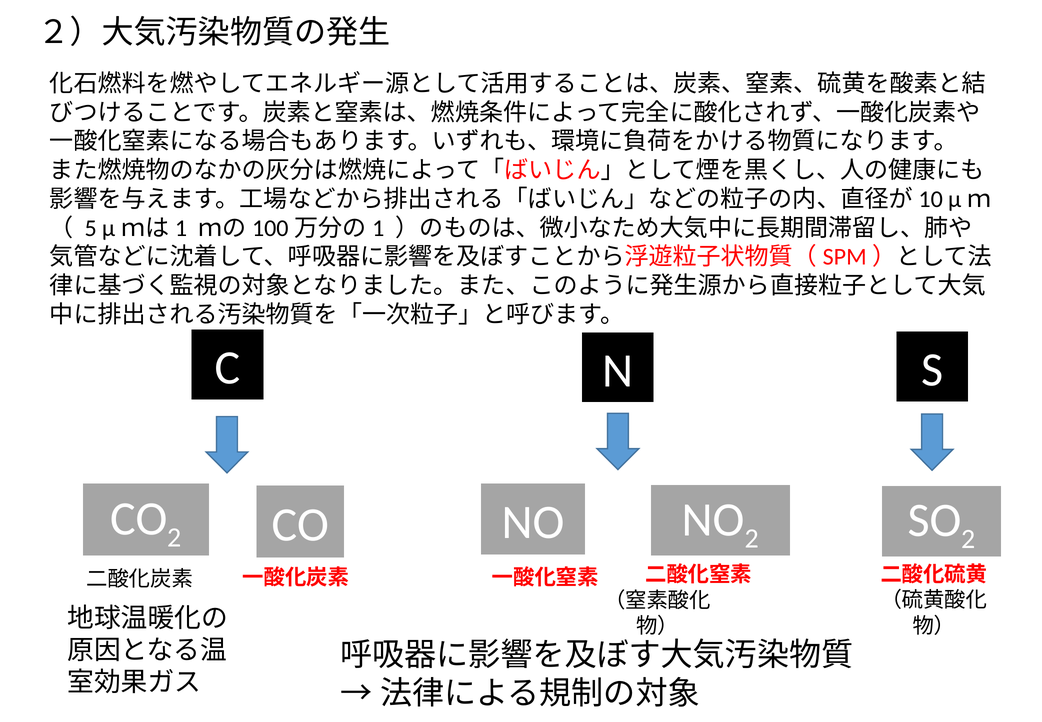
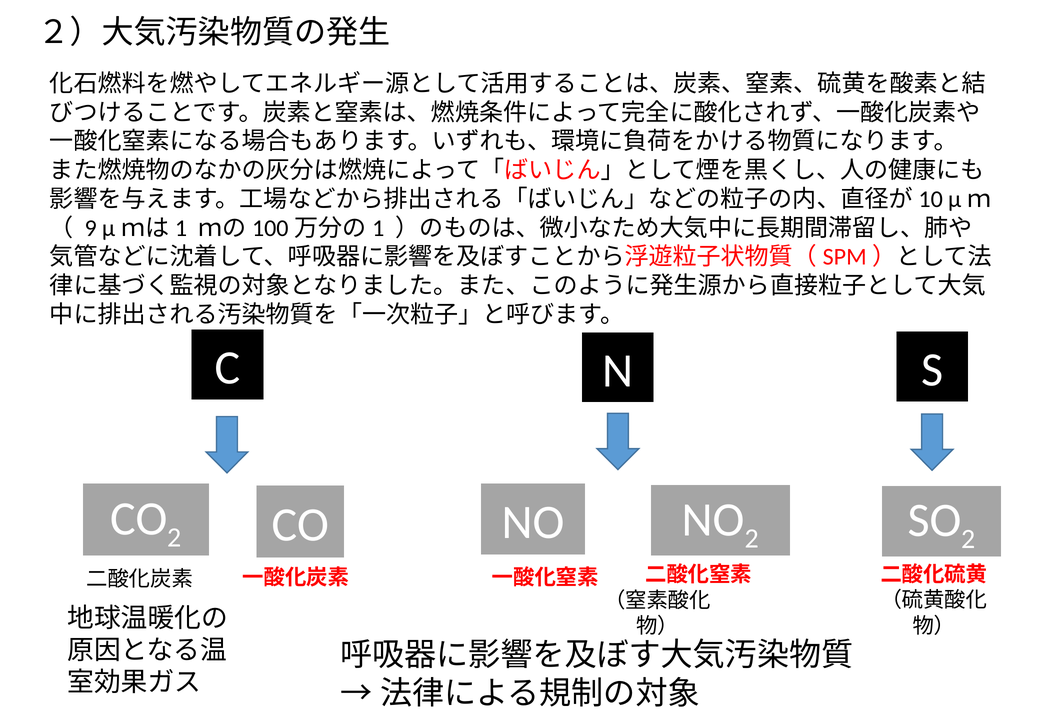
5: 5 -> 9 (91, 228)
